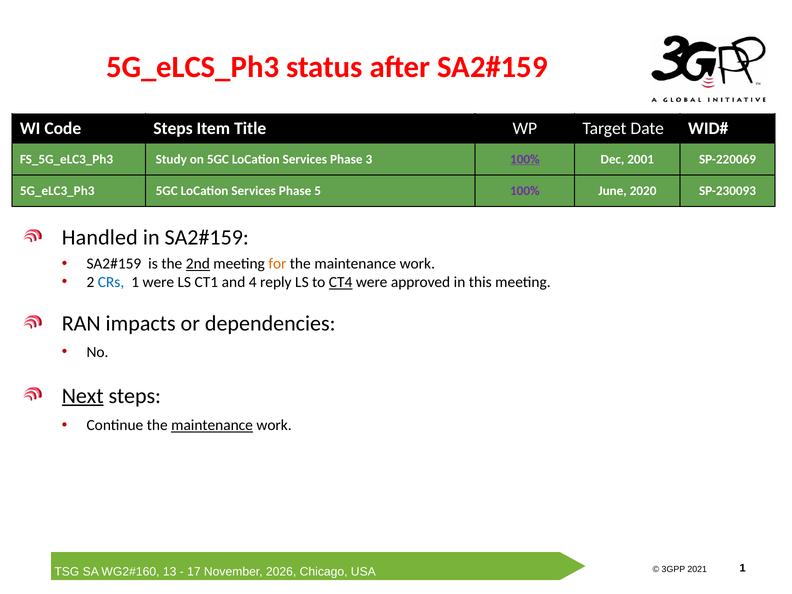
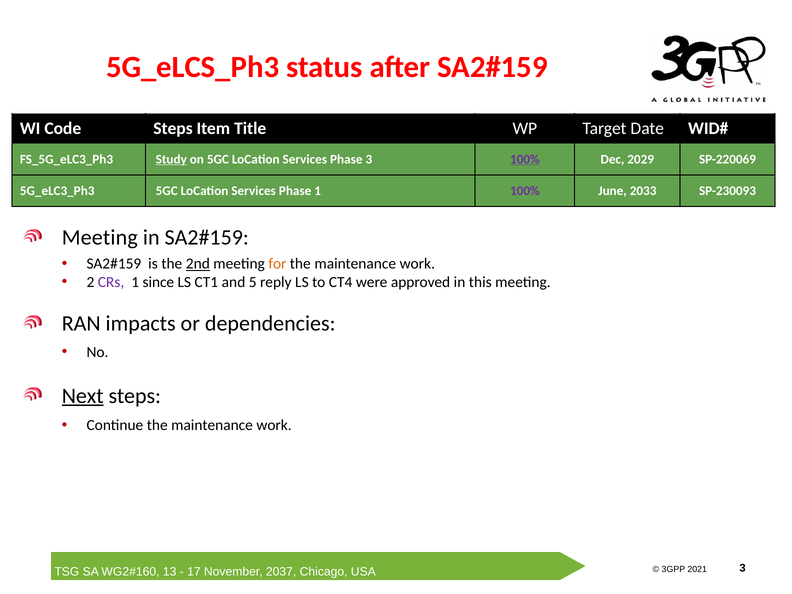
Study underline: none -> present (171, 159)
2001: 2001 -> 2029 (641, 159)
Phase 5: 5 -> 1 (318, 191)
2020: 2020 -> 2033 (643, 191)
Handled: Handled -> Meeting (100, 237)
CRs colour: blue -> purple (111, 282)
1 were: were -> since (158, 282)
4: 4 -> 5 (253, 282)
CT4 underline: present -> none (341, 282)
maintenance underline: present -> none (212, 425)
2026: 2026 -> 2037 (281, 572)
1: 1 -> 3 (743, 568)
